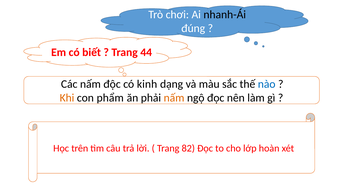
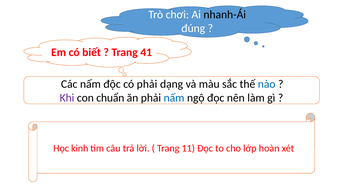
44: 44 -> 41 (146, 52)
có kinh: kinh -> phải (147, 84)
Khi colour: orange -> purple (67, 98)
phẩm: phẩm -> chuẩn (110, 98)
nấm colour: orange -> blue (174, 98)
trên: trên -> kinh (80, 148)
82: 82 -> 11 (188, 148)
